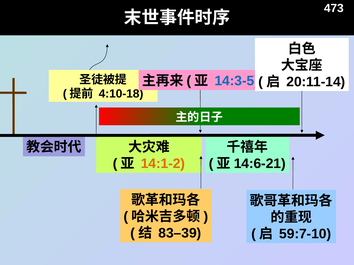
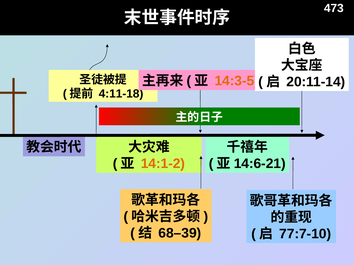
14:3-5 colour: blue -> orange (237, 81)
4:10-18: 4:10-18 -> 4:11-18 (121, 94)
83–39: 83–39 -> 68–39 (180, 234)
59:7-10: 59:7-10 -> 77:7-10 (305, 234)
